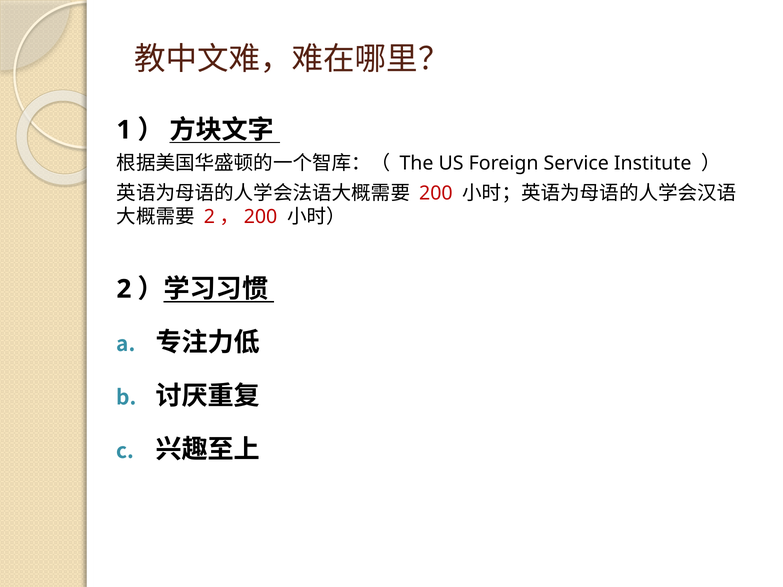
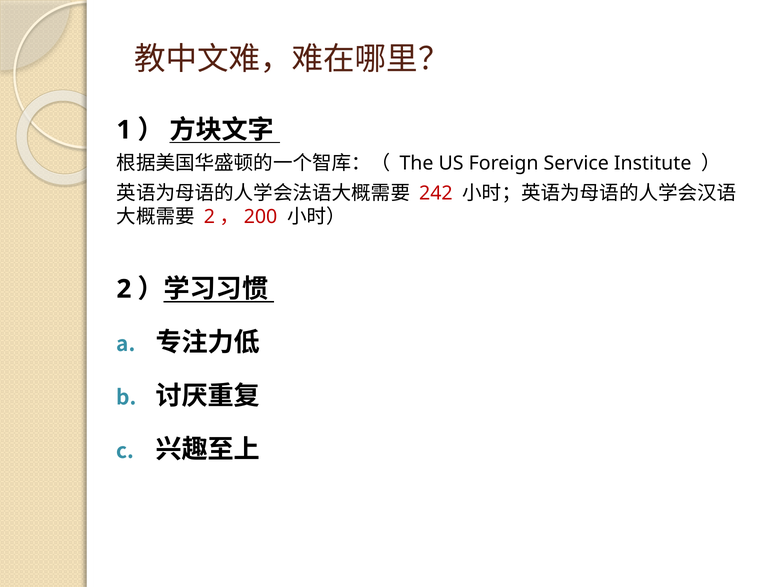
200: 200 -> 242 (436, 193)
